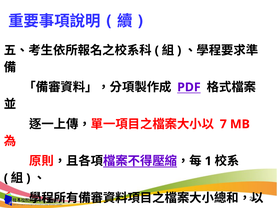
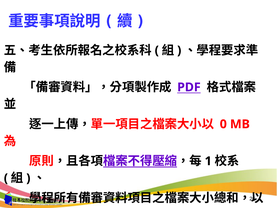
7: 7 -> 0 (223, 124)
